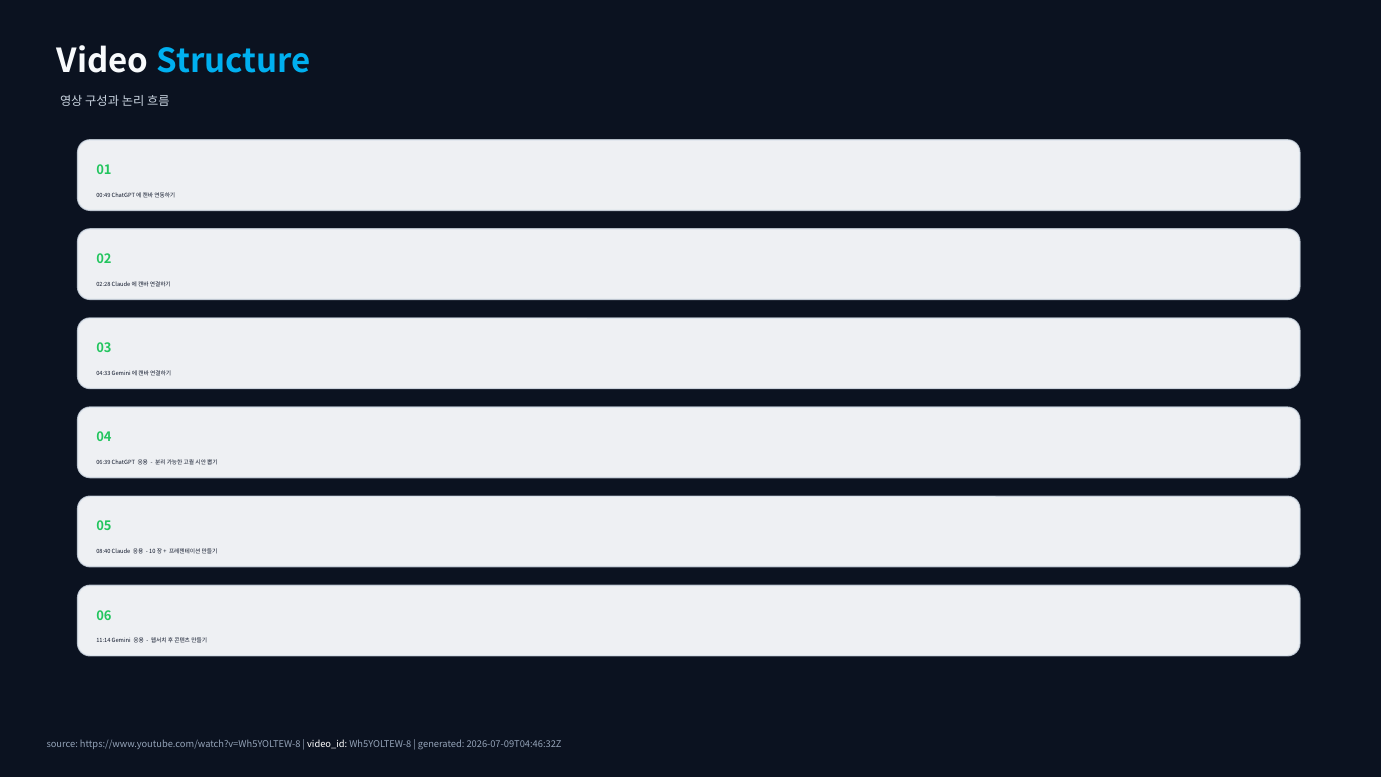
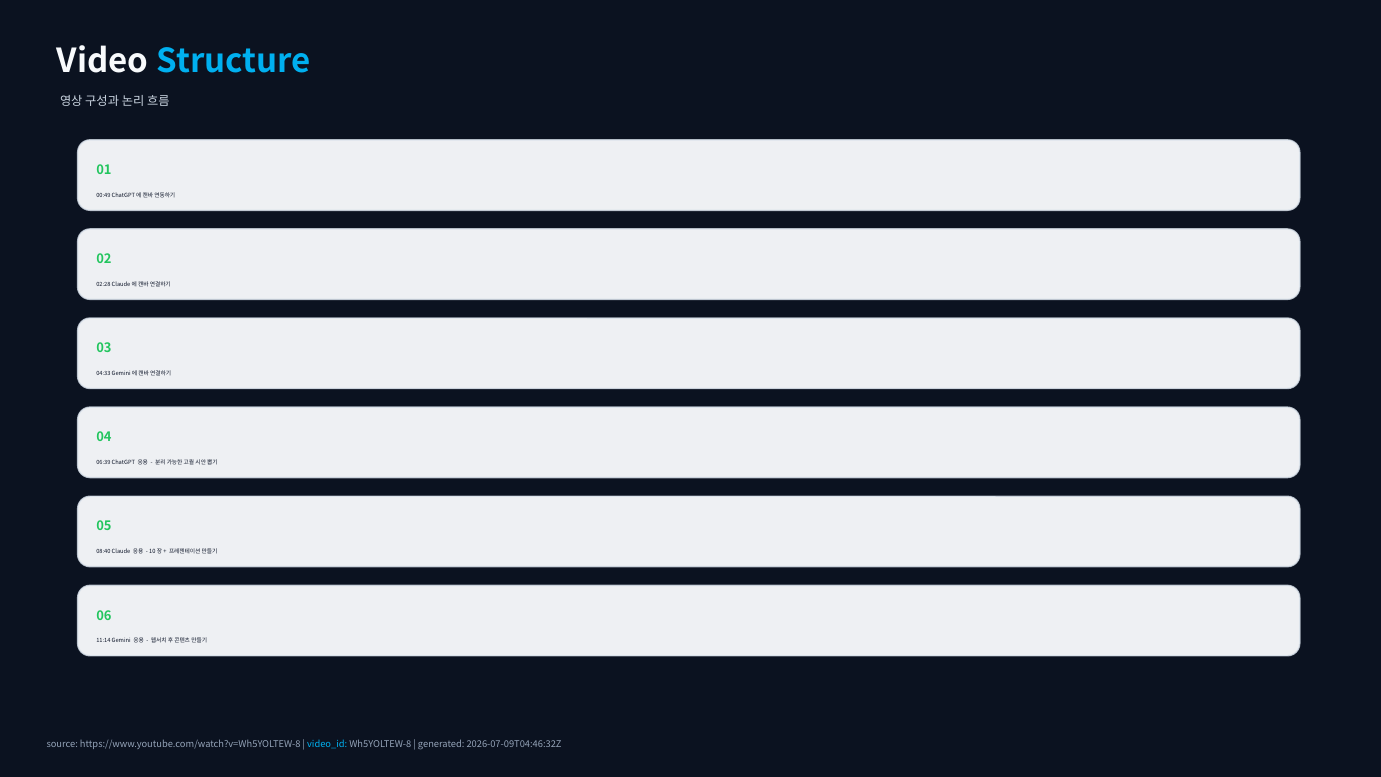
video_id colour: white -> light blue (327, 744)
